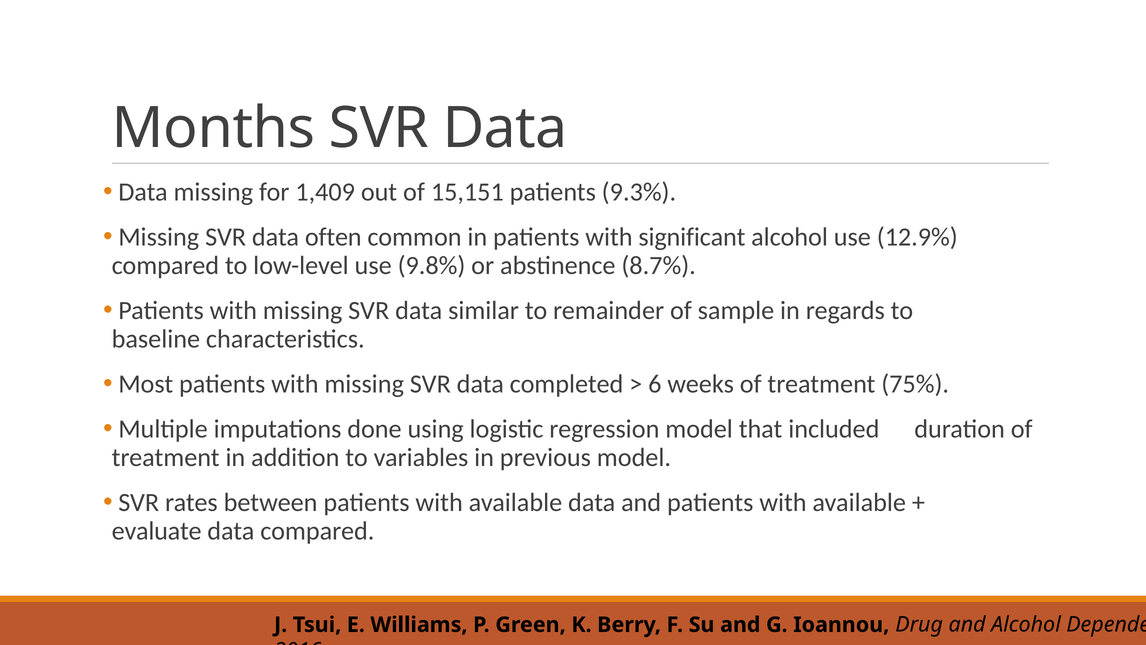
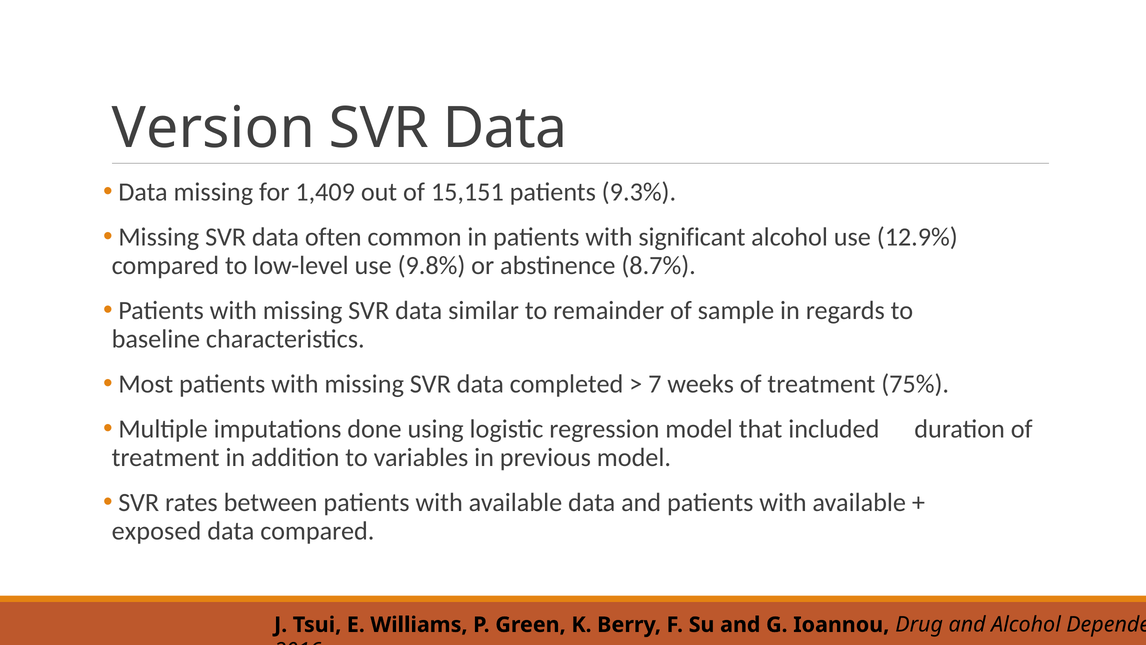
Months: Months -> Version (213, 128)
6: 6 -> 7 (655, 384)
evaluate: evaluate -> exposed (157, 531)
